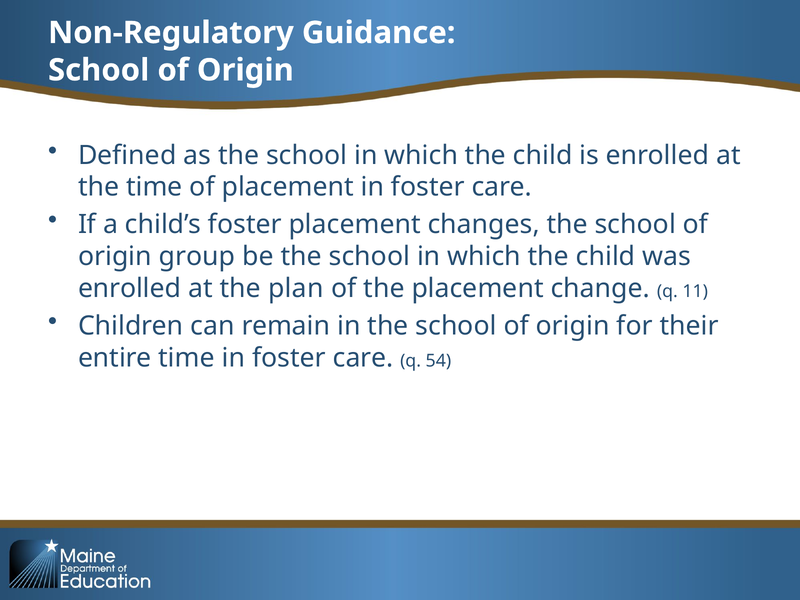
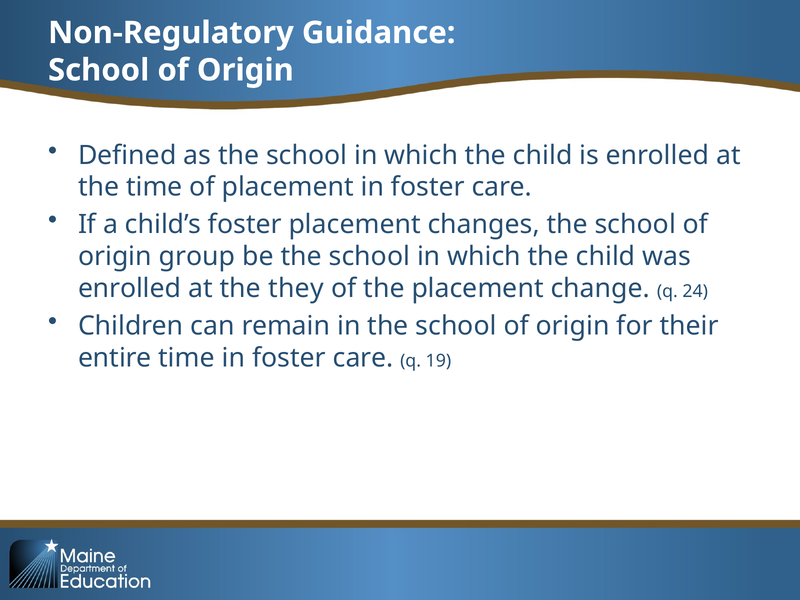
plan: plan -> they (296, 289)
11: 11 -> 24 (695, 291)
54: 54 -> 19 (438, 361)
